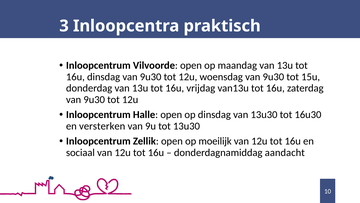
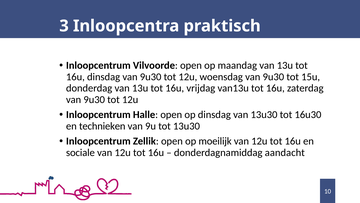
versterken: versterken -> technieken (102, 126)
sociaal: sociaal -> sociale (80, 152)
